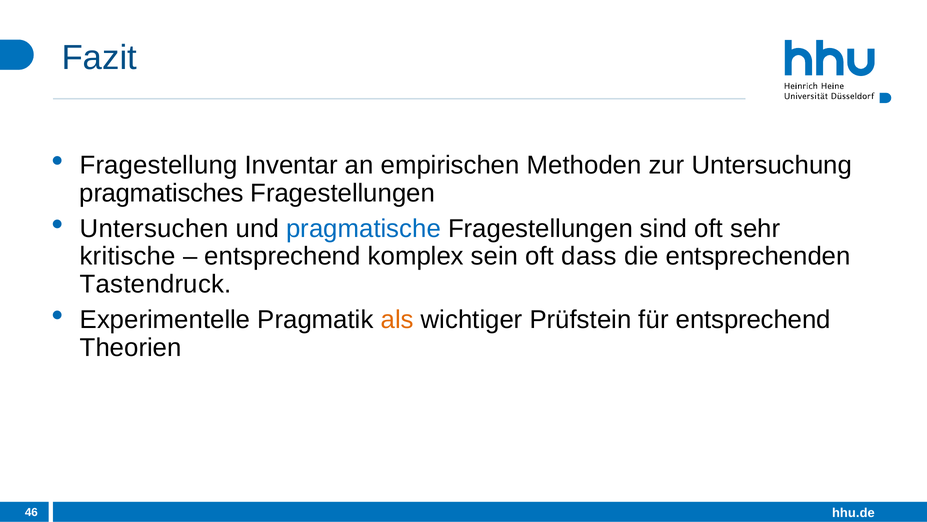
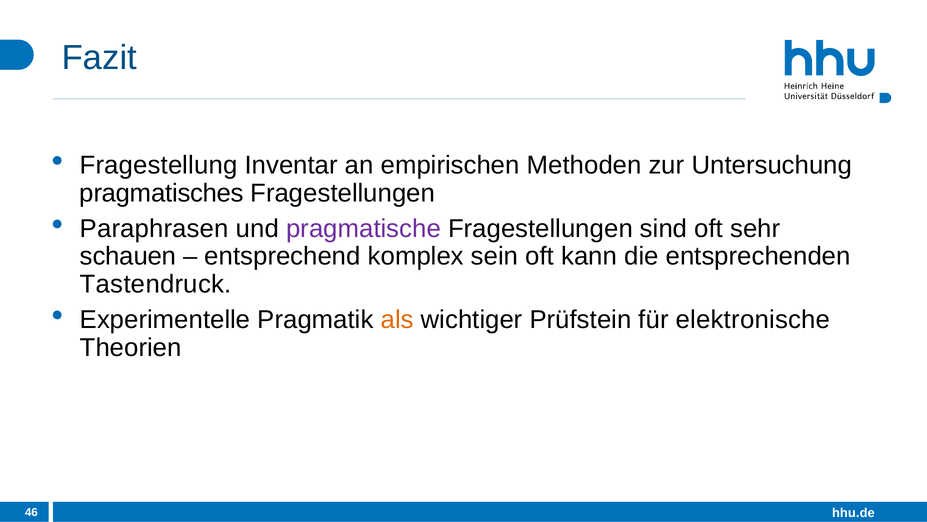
Untersuchen: Untersuchen -> Paraphrasen (154, 229)
pragmatische colour: blue -> purple (364, 229)
kritische: kritische -> schauen (128, 256)
dass: dass -> kann (589, 256)
für entsprechend: entsprechend -> elektronische (753, 320)
